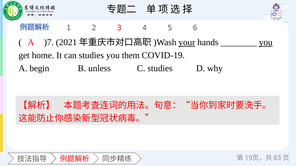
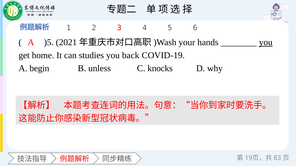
)7: )7 -> )5 (49, 43)
your underline: present -> none (187, 43)
them: them -> back (131, 56)
C studies: studies -> knocks (160, 69)
